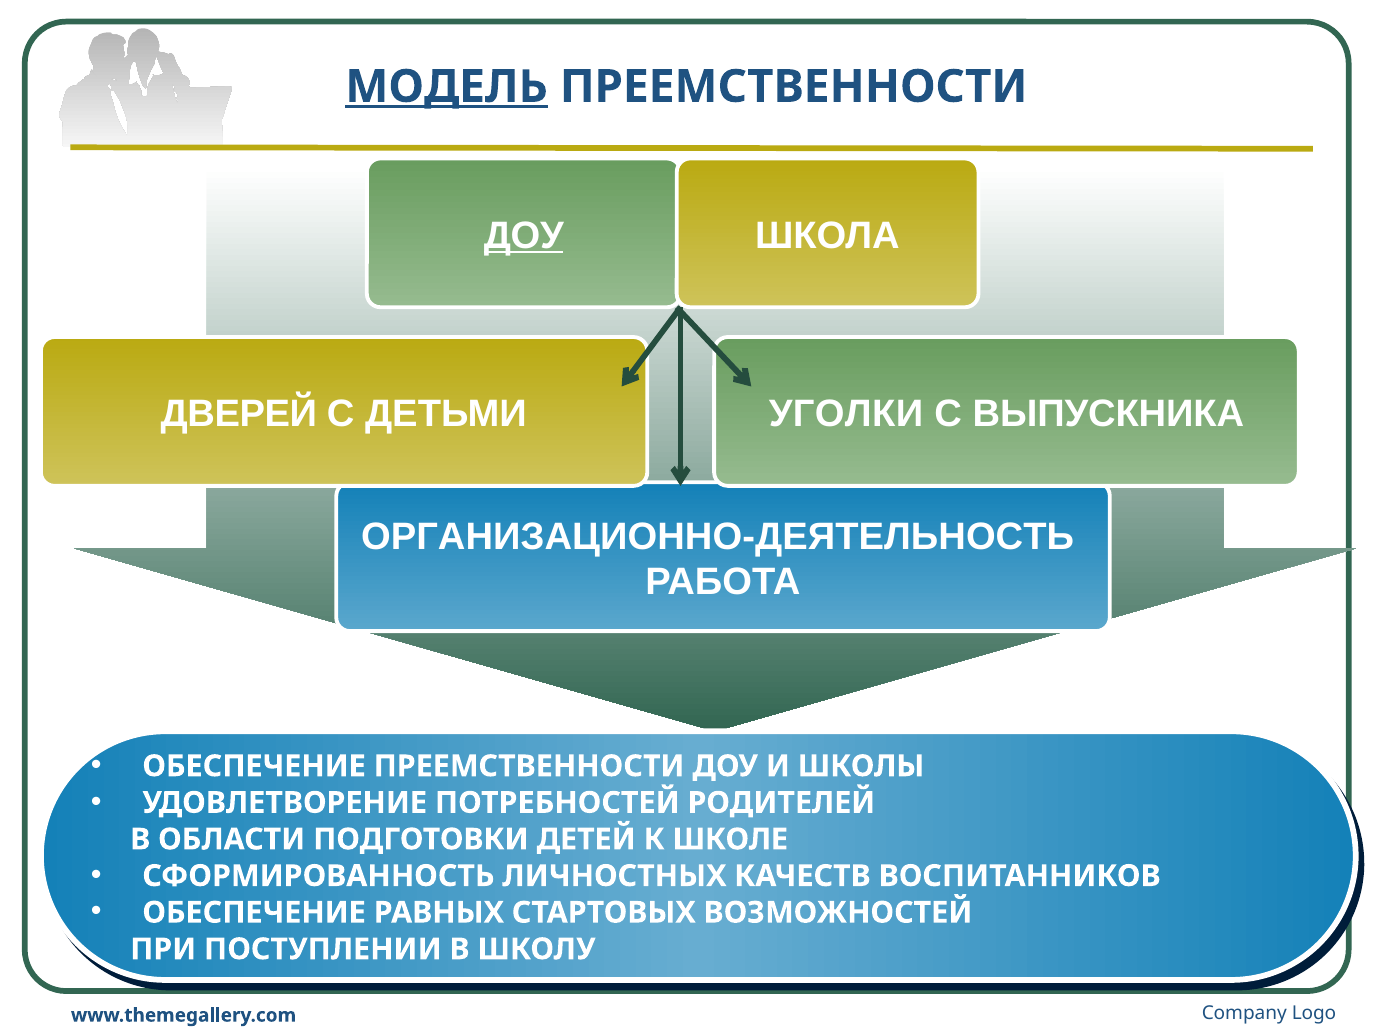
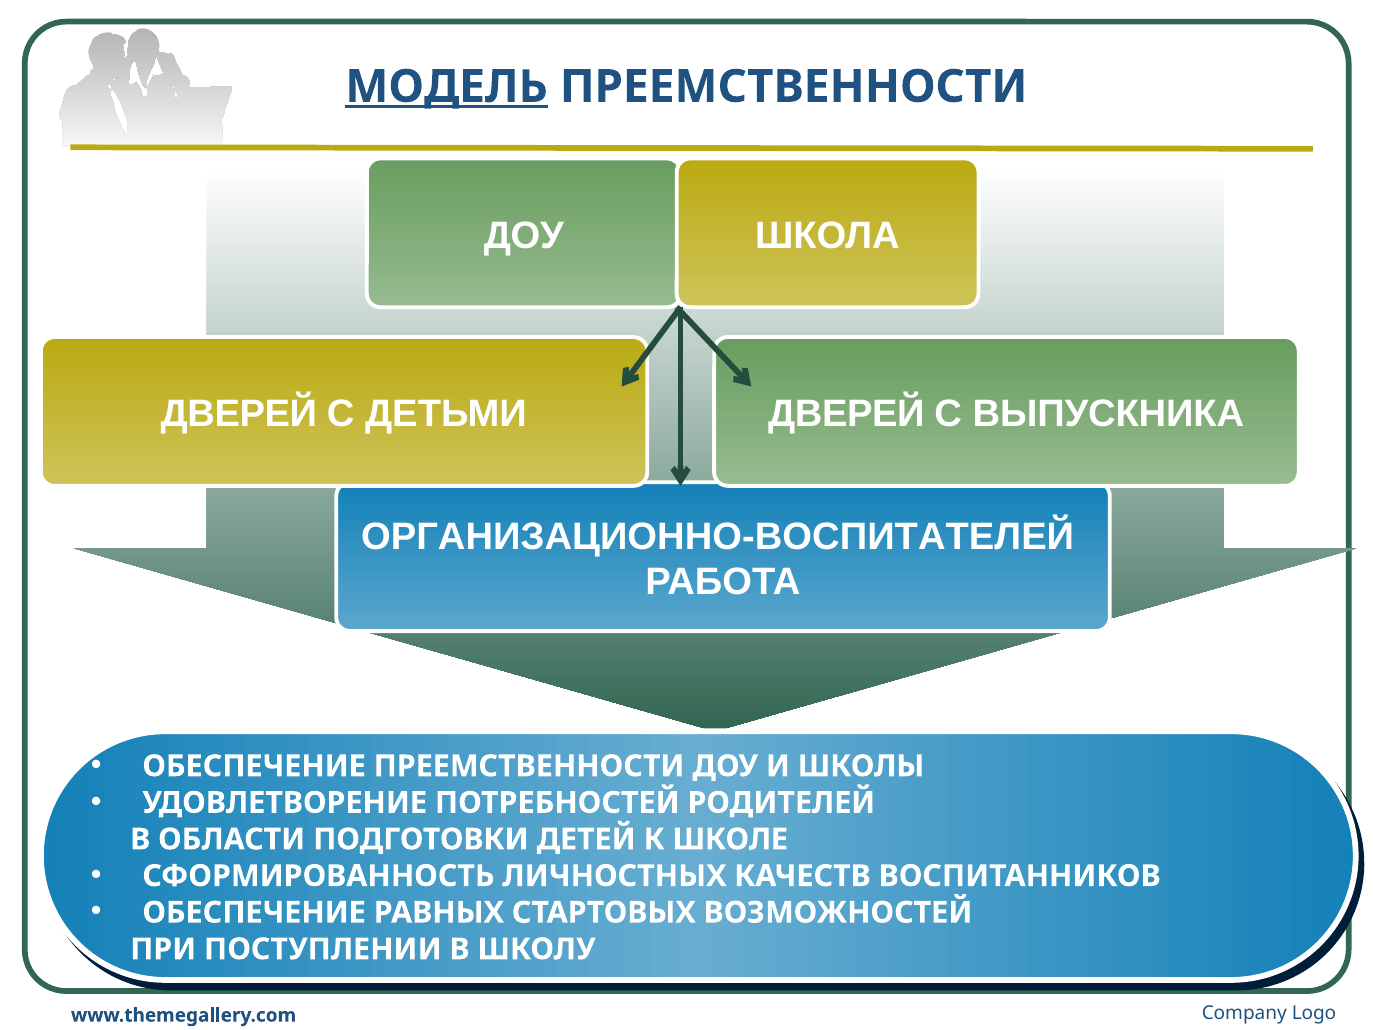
ДОУ underline: present -> none (524, 235)
ДЕТЬМИ УГОЛКИ: УГОЛКИ -> ДВЕРЕЙ (846, 414)
ОРГАНИЗАЦИОННО-ДЕЯТЕЛЬНОСТЬ: ОРГАНИЗАЦИОННО-ДЕЯТЕЛЬНОСТЬ -> ОРГАНИЗАЦИОННО-ВОСПИТАТЕЛЕЙ (718, 536)
